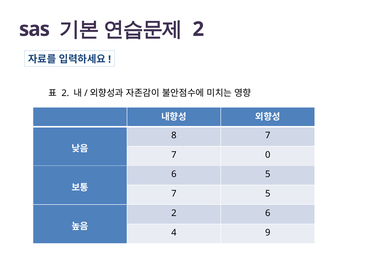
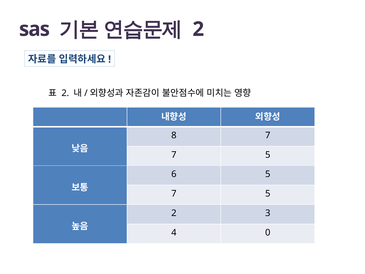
0: 0 -> 5 (268, 155)
2 6: 6 -> 3 (268, 213)
9: 9 -> 0 (268, 232)
